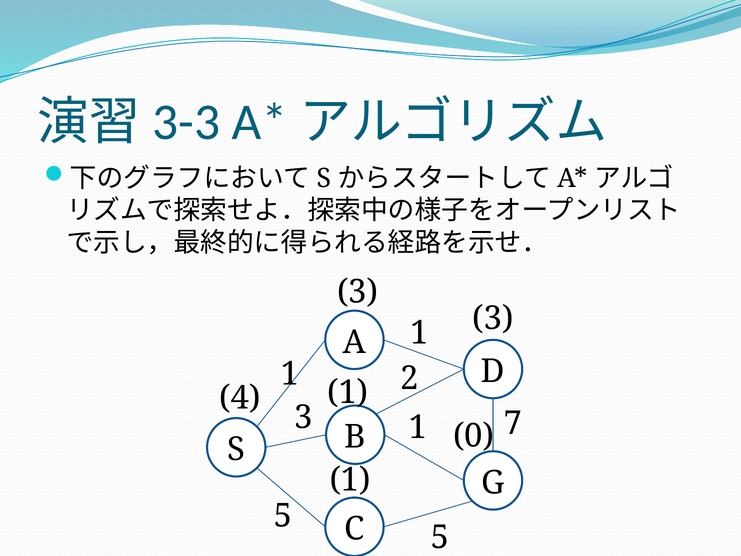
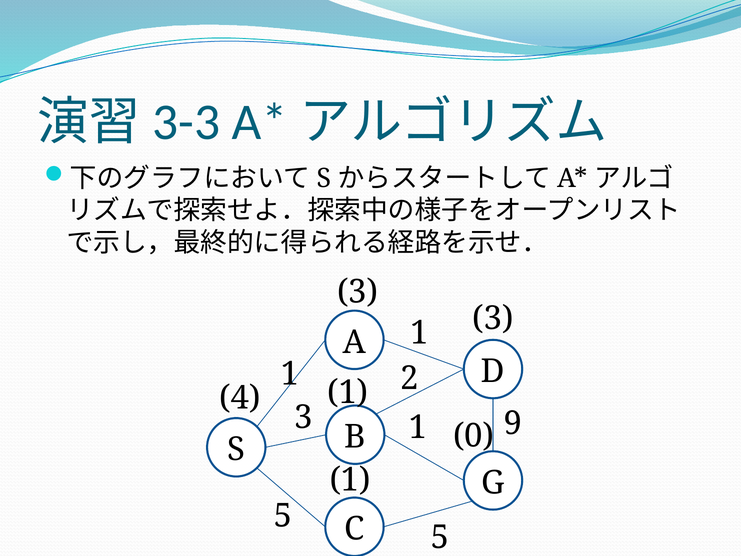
7: 7 -> 9 (513, 423)
